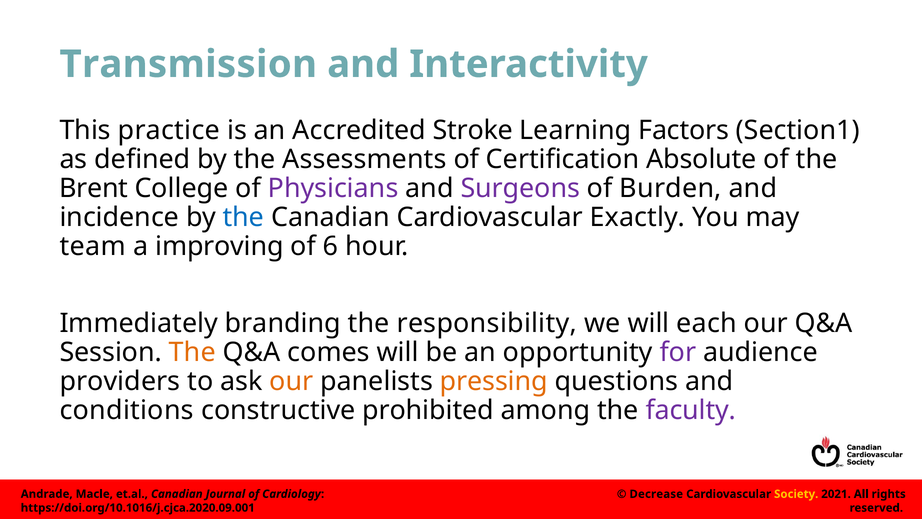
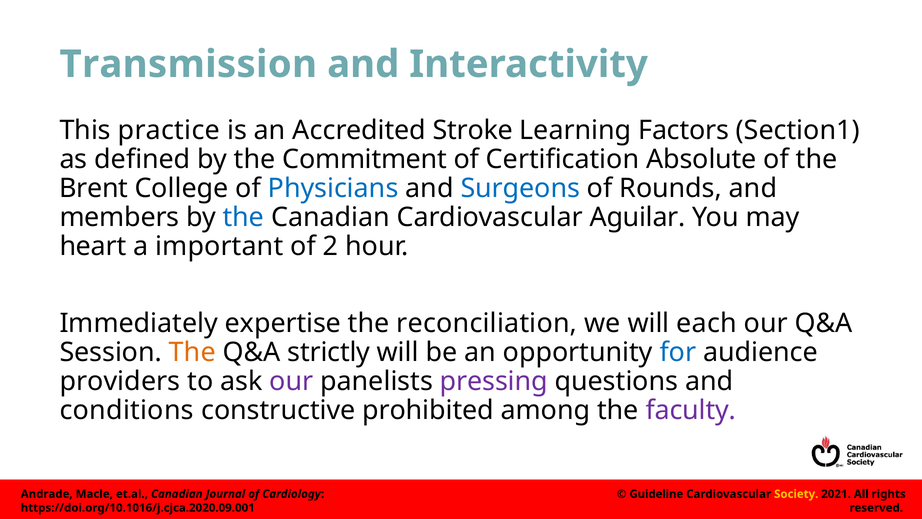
Assessments: Assessments -> Commitment (365, 159)
Physicians colour: purple -> blue (333, 188)
Surgeons colour: purple -> blue (520, 188)
Burden: Burden -> Rounds (671, 188)
incidence: incidence -> members (119, 217)
Exactly: Exactly -> Aguilar (638, 217)
team: team -> heart (93, 246)
improving: improving -> important (219, 246)
6: 6 -> 2 (331, 246)
branding: branding -> expertise (283, 323)
responsibility: responsibility -> reconciliation (487, 323)
comes: comes -> strictly (329, 352)
for colour: purple -> blue (678, 352)
our colour: orange -> purple (291, 381)
pressing colour: orange -> purple (494, 381)
Decrease: Decrease -> Guideline (656, 494)
